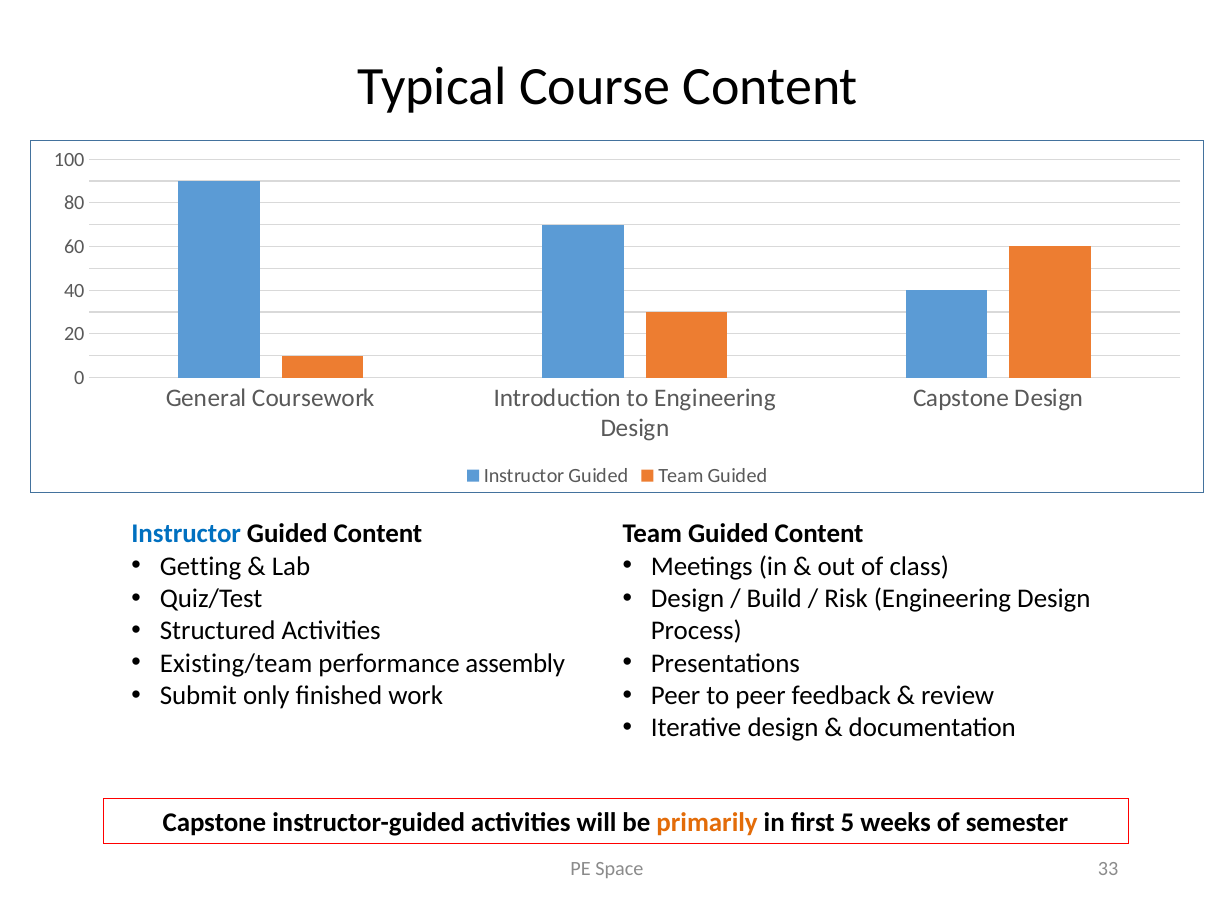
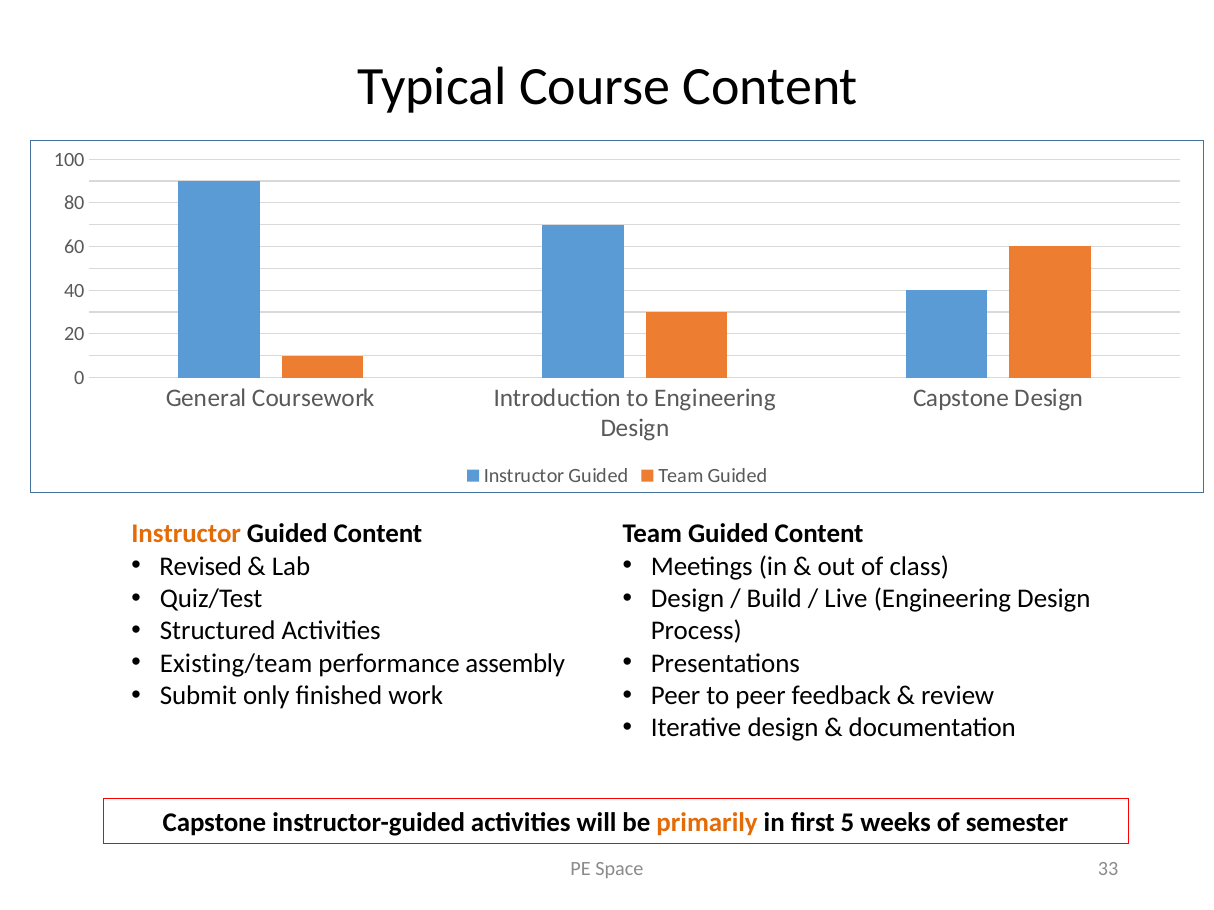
Instructor colour: blue -> orange (186, 534)
Getting: Getting -> Revised (201, 567)
Risk: Risk -> Live (846, 599)
